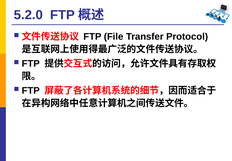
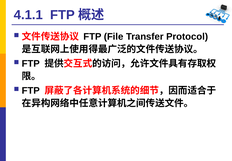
5.2.0: 5.2.0 -> 4.1.1 (28, 15)
